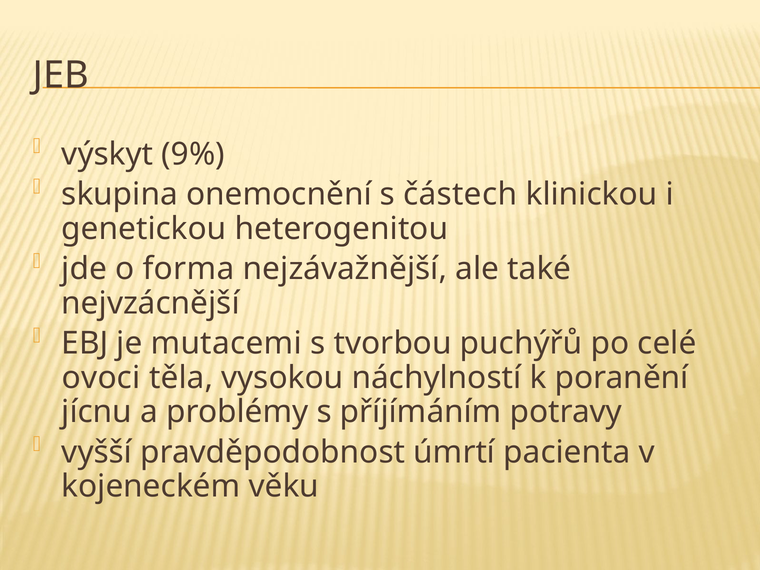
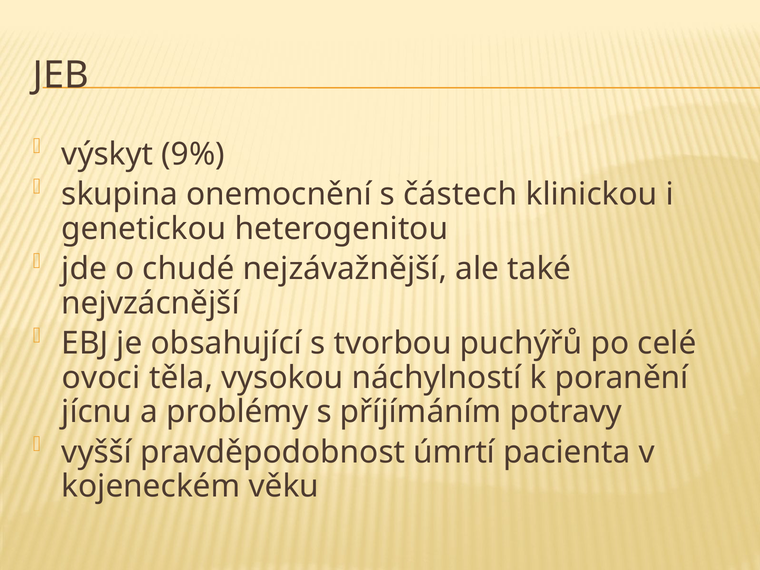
forma: forma -> chudé (189, 269)
mutacemi: mutacemi -> obsahující (226, 343)
